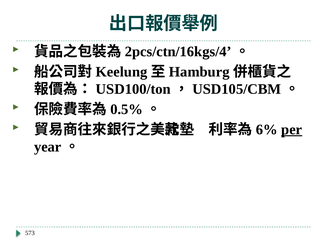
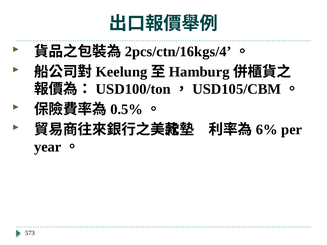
per underline: present -> none (292, 130)
